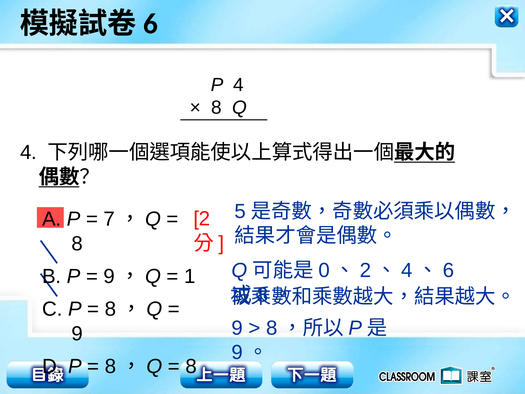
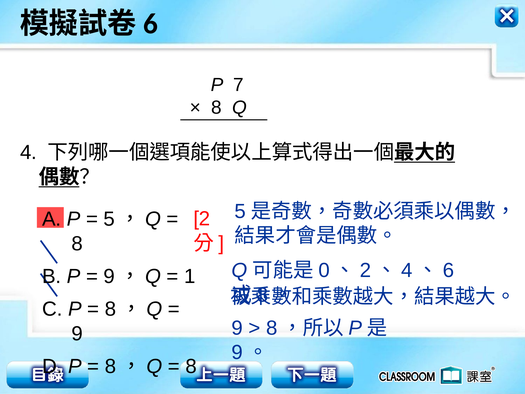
P 4: 4 -> 7 (239, 85)
7: 7 -> 5 (109, 219)
